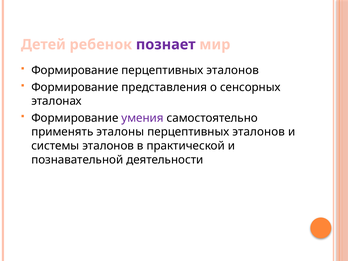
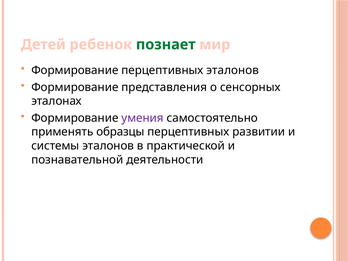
познает colour: purple -> green (166, 45)
эталоны: эталоны -> образцы (120, 132)
эталонов: эталонов -> развитии (259, 132)
